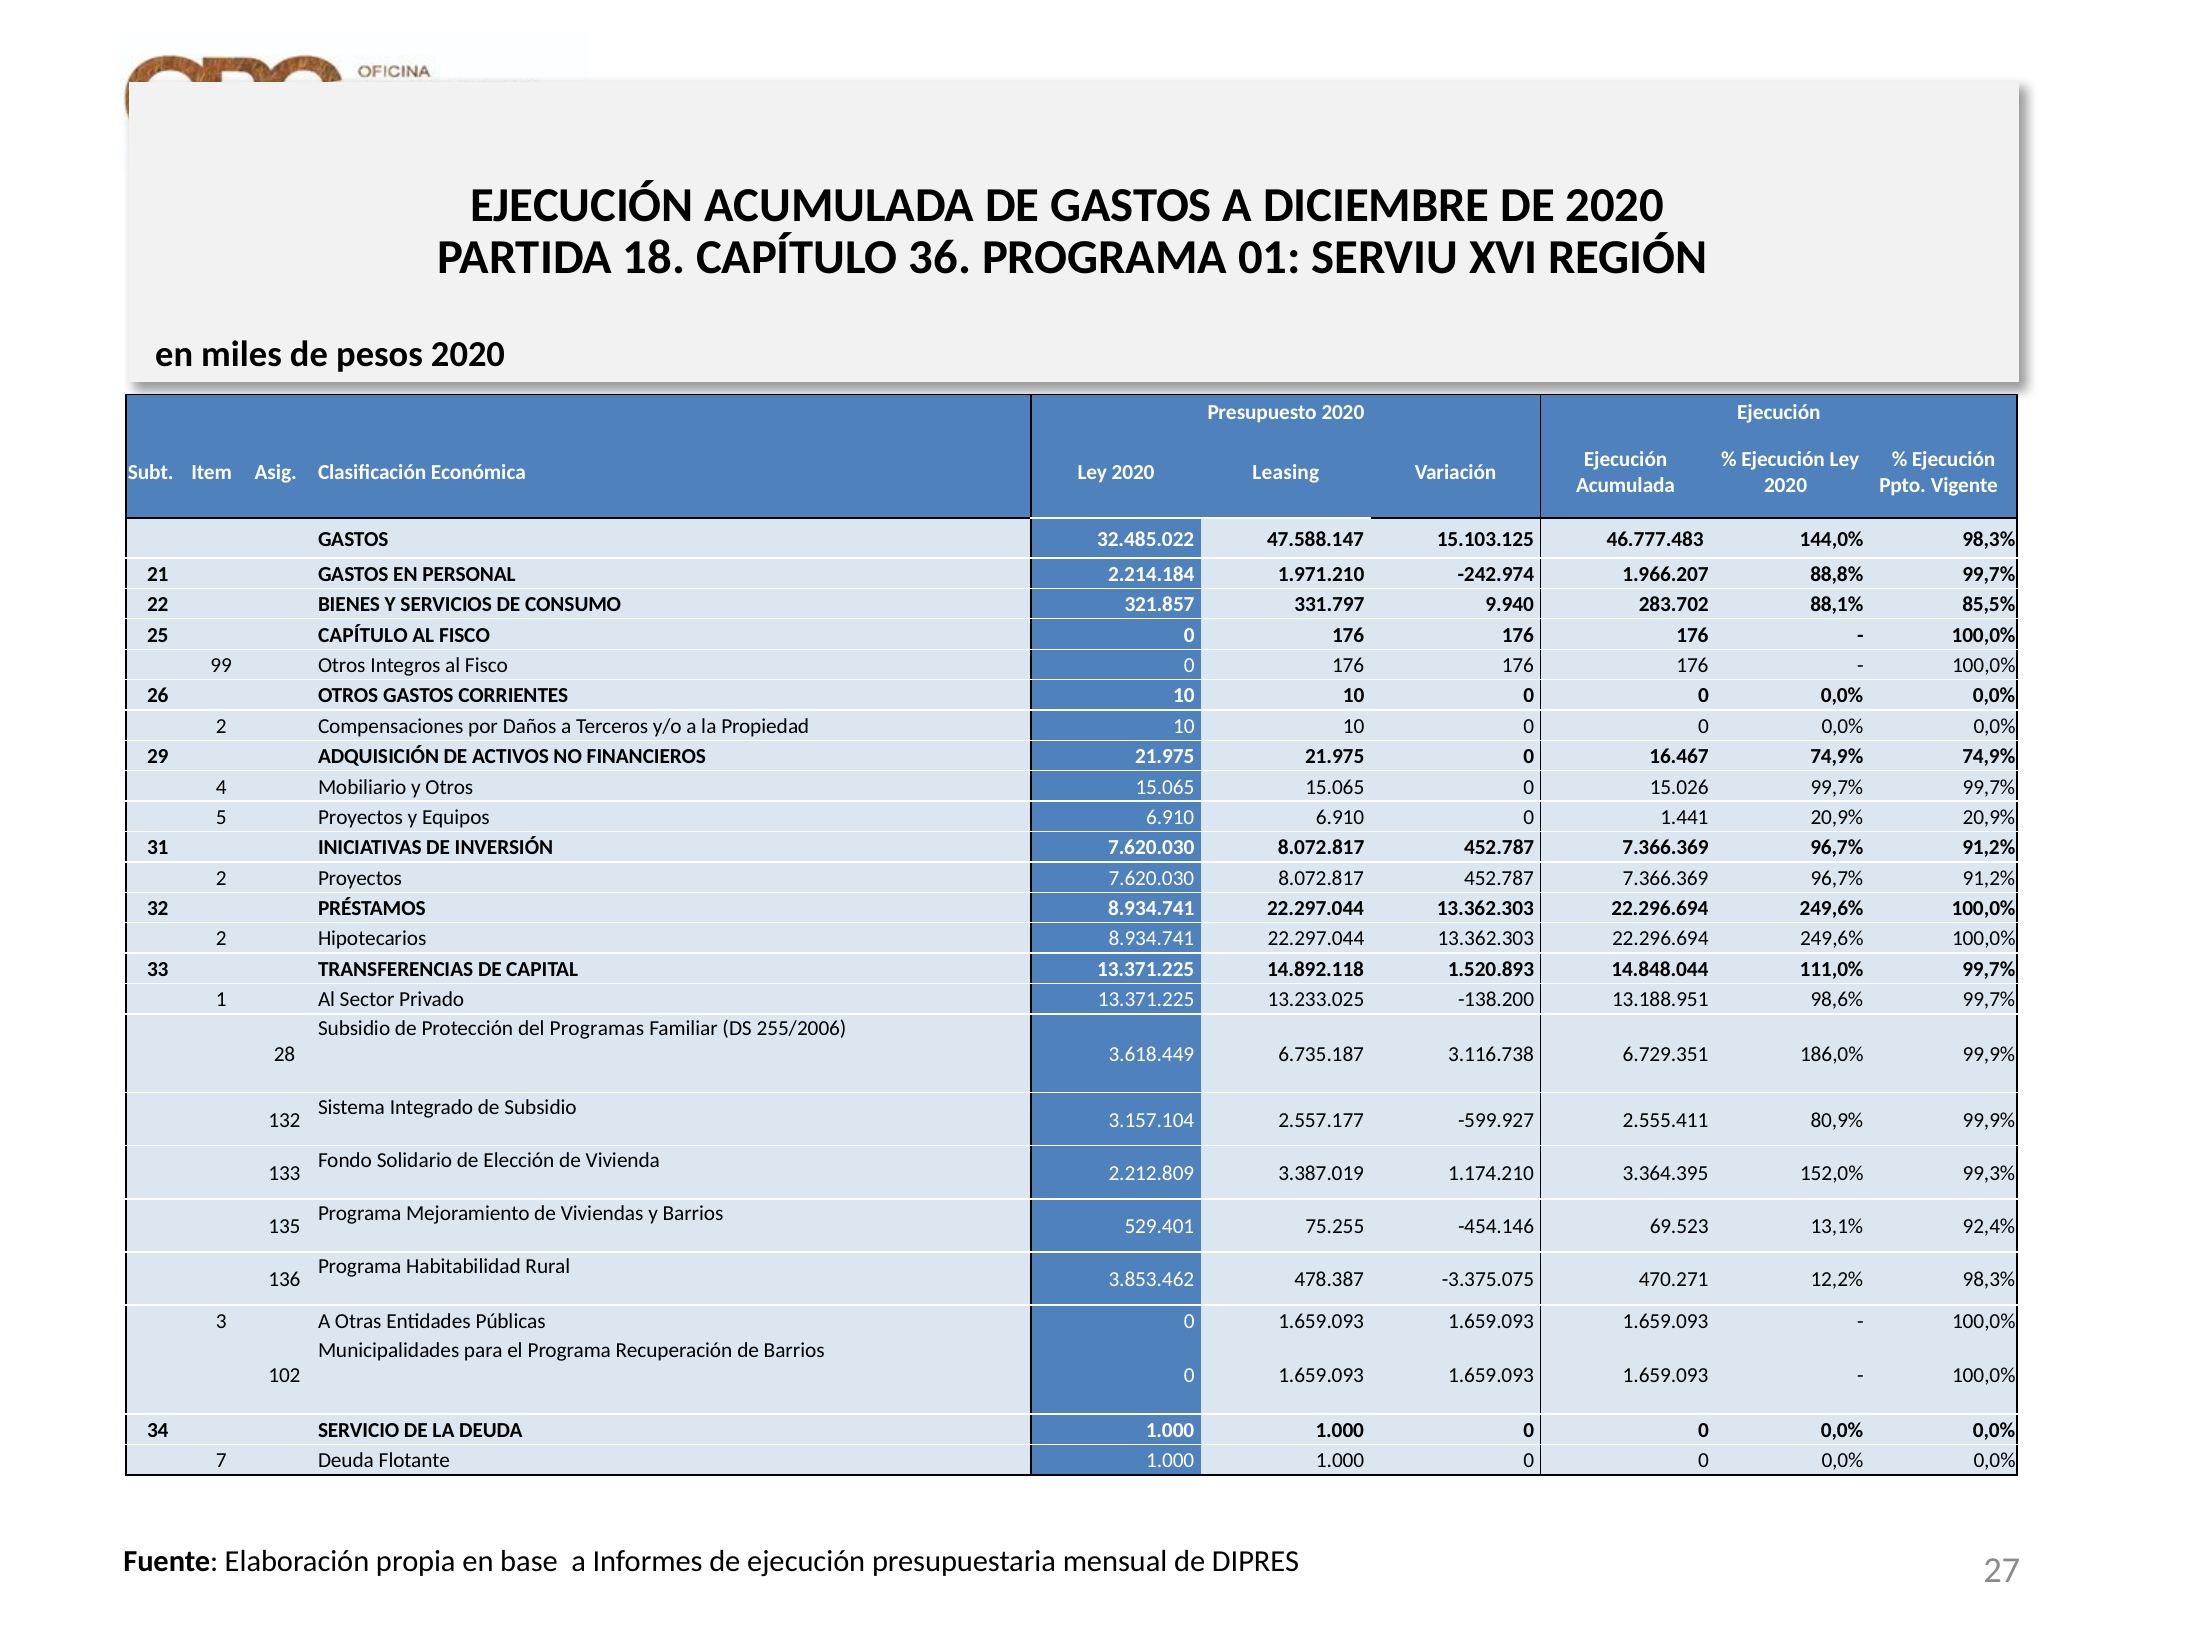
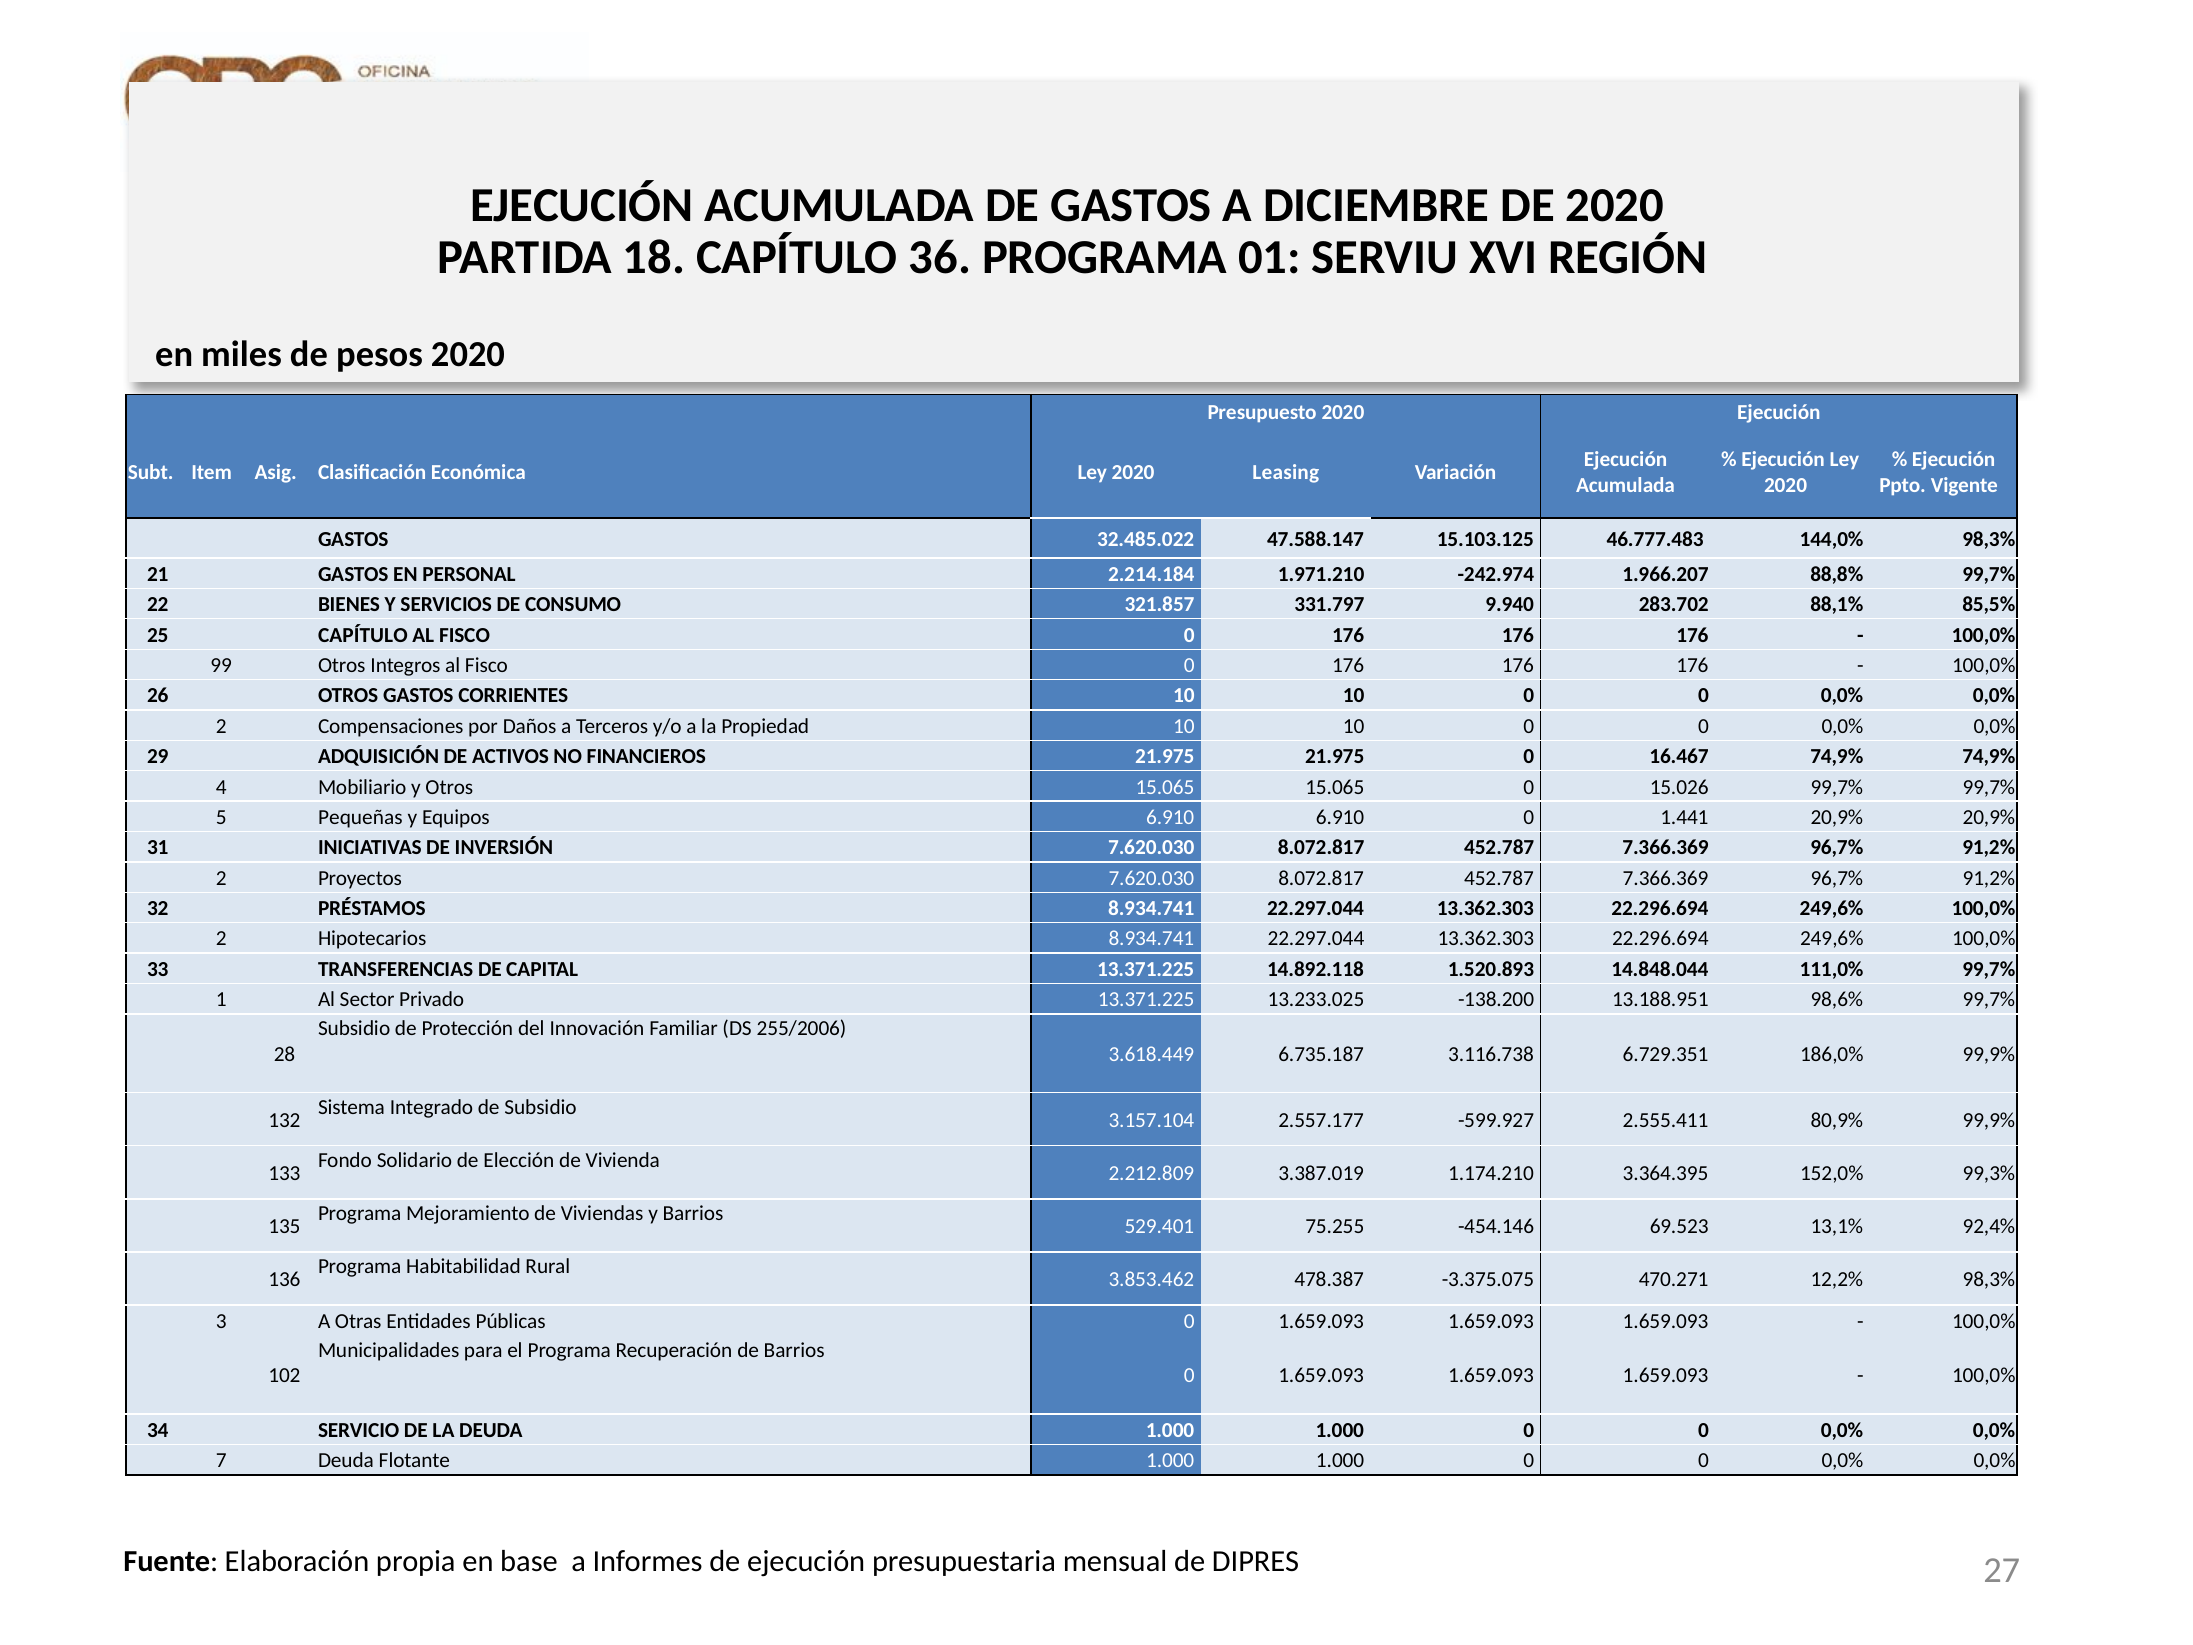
5 Proyectos: Proyectos -> Pequeñas (360, 817)
Programas: Programas -> Innovación (597, 1029)
